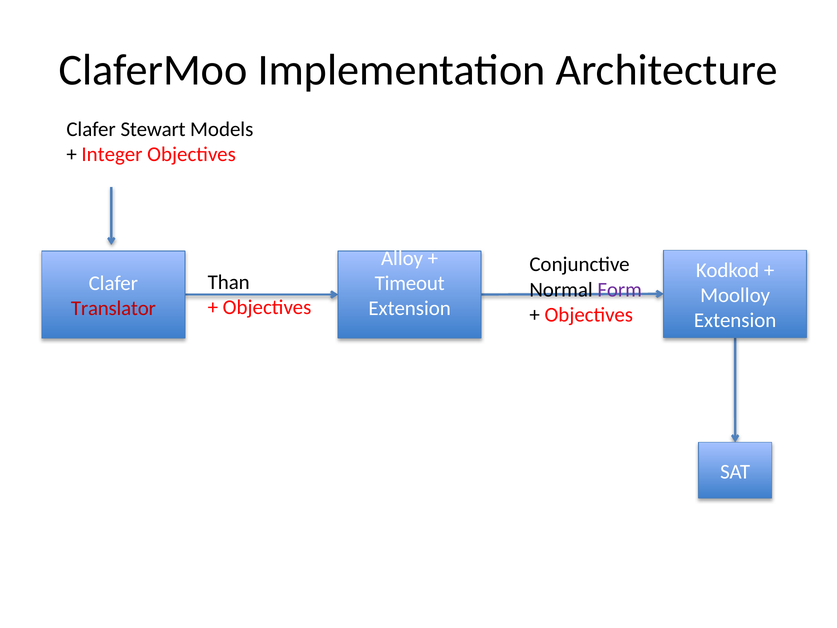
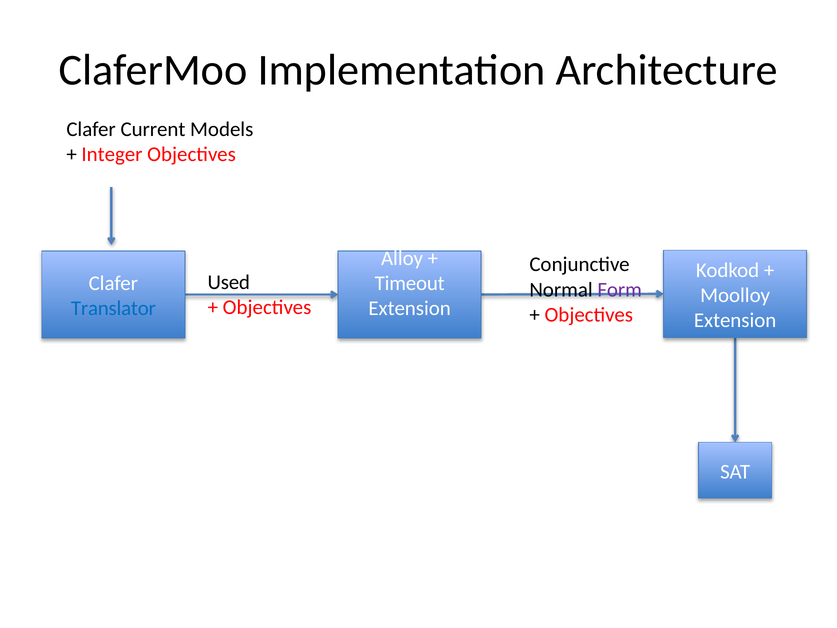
Stewart: Stewart -> Current (153, 129)
Than: Than -> Used (229, 282)
Translator colour: red -> blue (113, 308)
